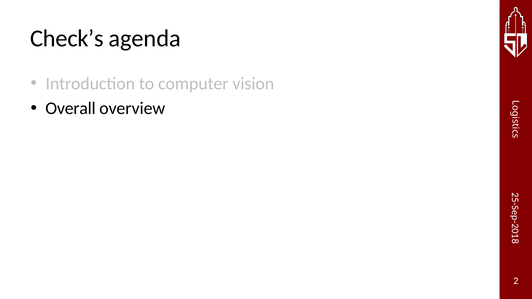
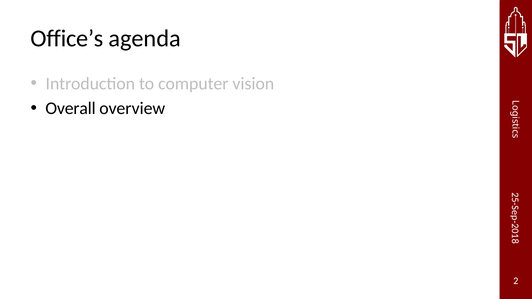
Check’s: Check’s -> Office’s (67, 39)
